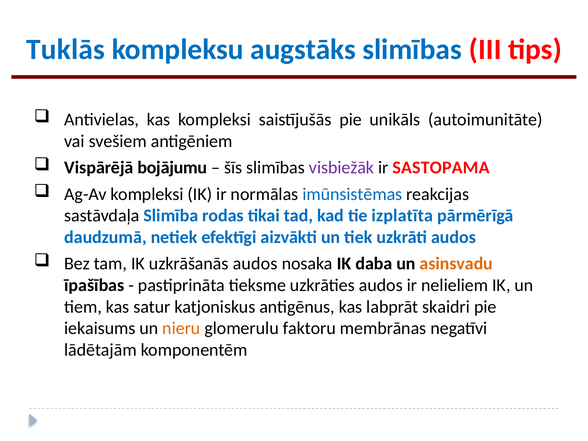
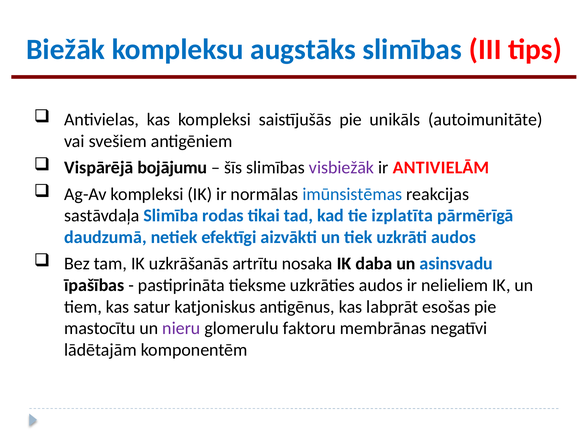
Tuklās: Tuklās -> Biežāk (66, 50)
SASTOPAMA: SASTOPAMA -> ANTIVIELĀM (441, 168)
uzkrāšanās audos: audos -> artrītu (255, 264)
asinsvadu colour: orange -> blue (456, 264)
skaidri: skaidri -> esošas (446, 307)
iekaisums: iekaisums -> mastocītu (100, 328)
nieru colour: orange -> purple (181, 328)
